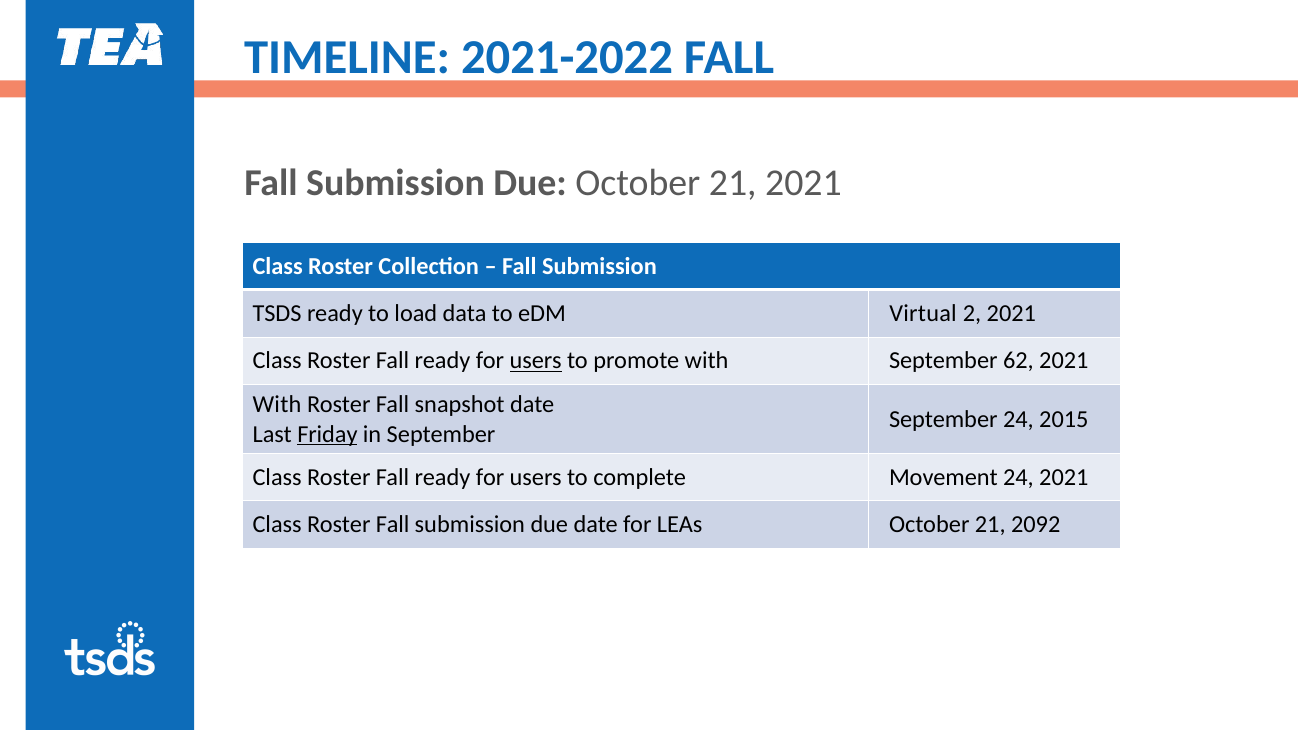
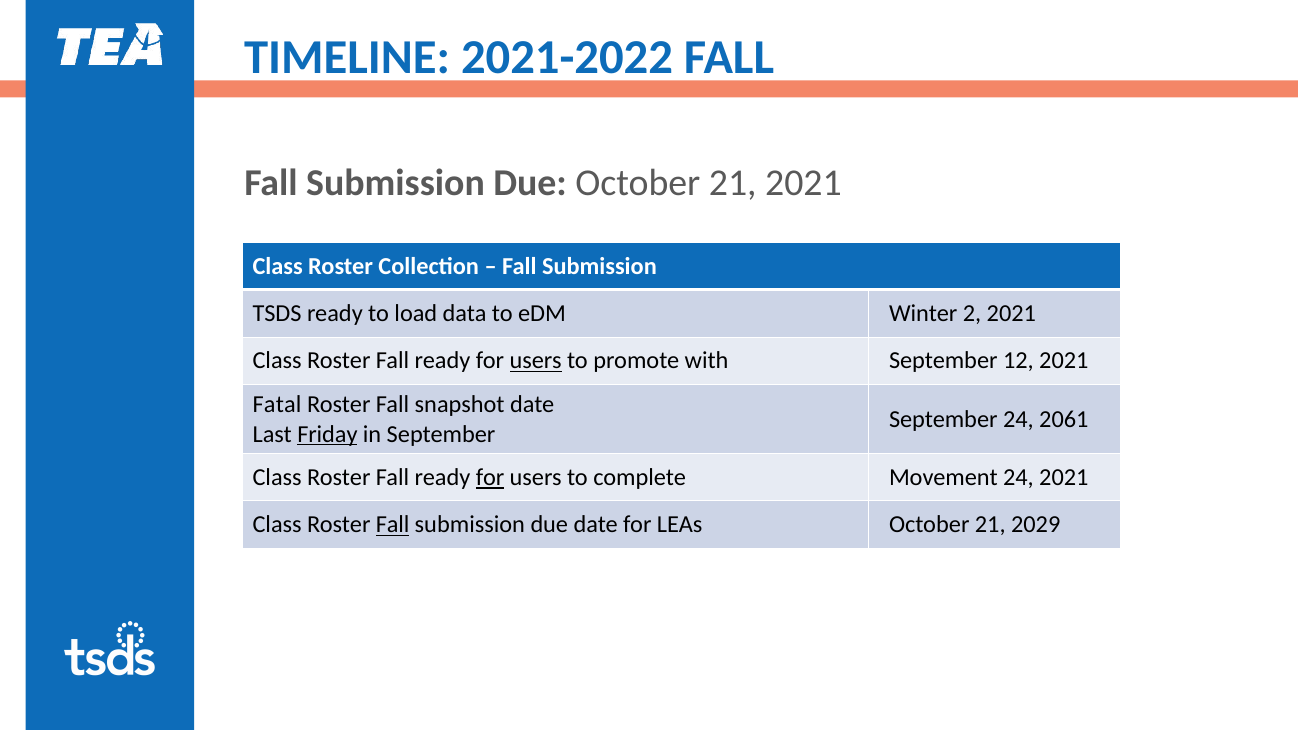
Virtual: Virtual -> Winter (923, 314)
62: 62 -> 12 (1018, 361)
With: With -> Fatal (277, 404)
2015: 2015 -> 2061 (1064, 419)
for underline: none -> present (490, 478)
Fall underline: none -> present (393, 525)
2092: 2092 -> 2029 (1036, 525)
